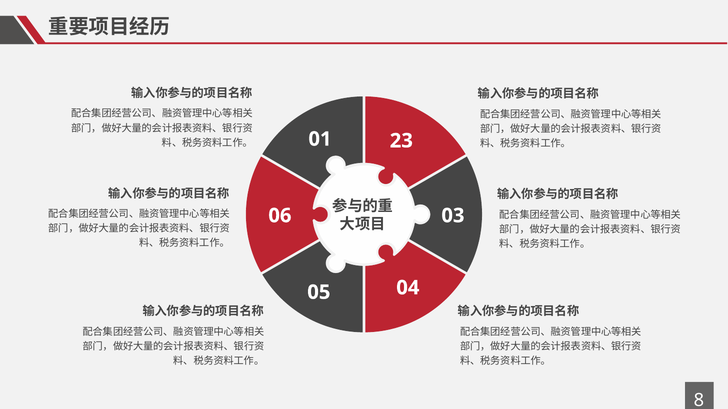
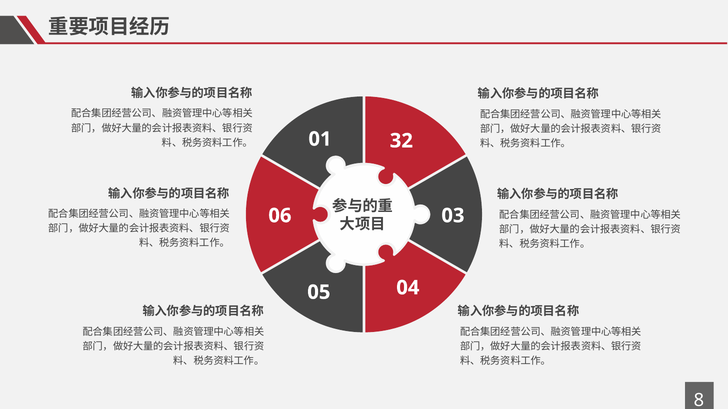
23: 23 -> 32 (401, 141)
